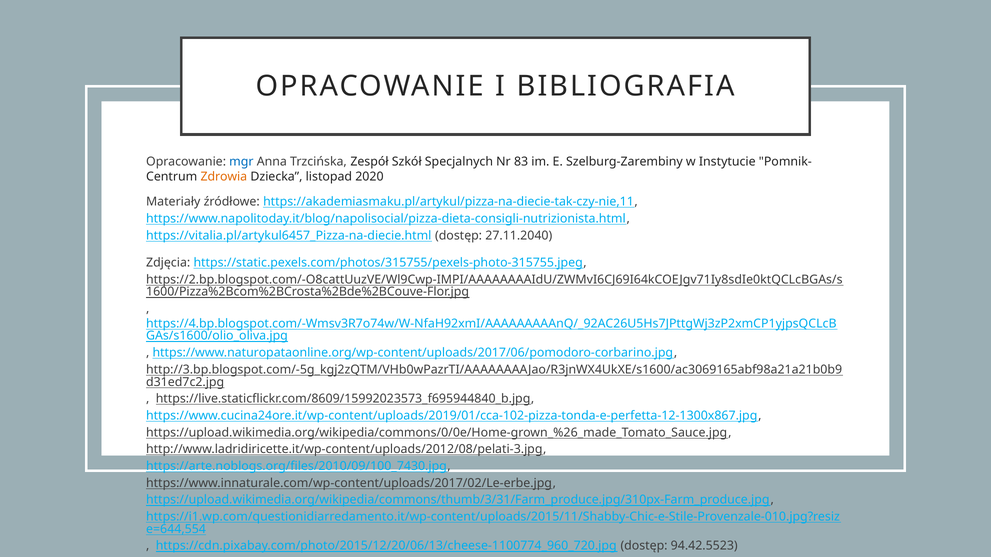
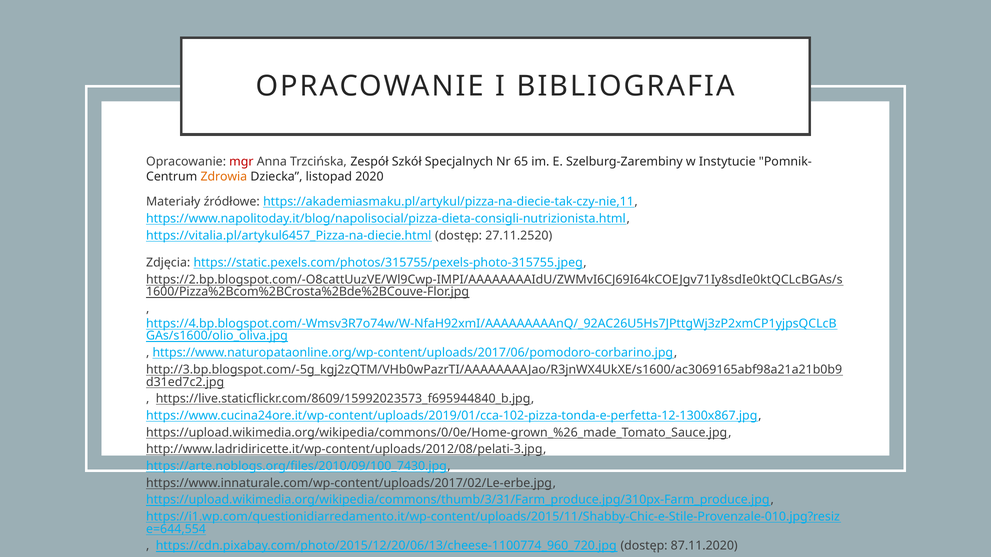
mgr colour: blue -> red (241, 162)
83: 83 -> 65 (521, 162)
27.11.2040: 27.11.2040 -> 27.11.2520 (519, 236)
94.42.5523: 94.42.5523 -> 87.11.2020 (704, 546)
